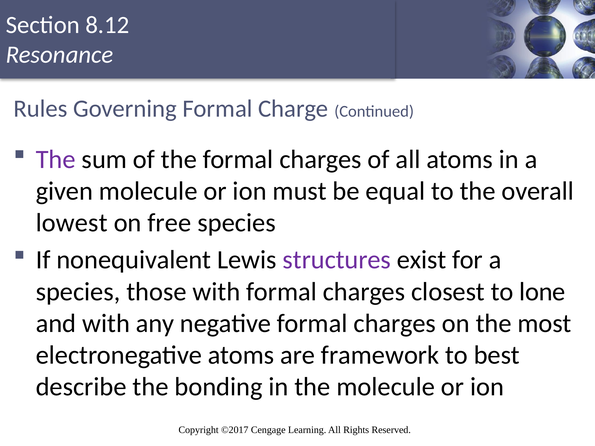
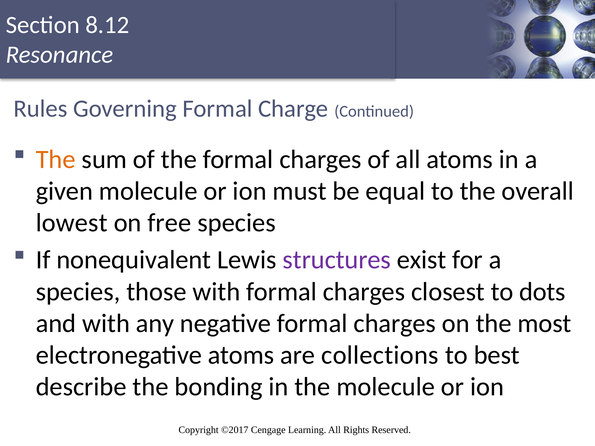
The colour: purple -> orange (56, 160)
lone: lone -> dots (542, 292)
framework: framework -> collections (380, 355)
